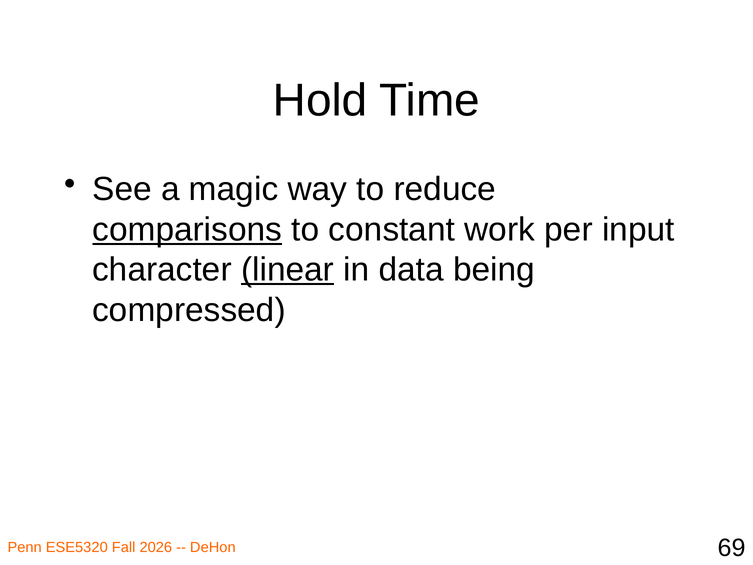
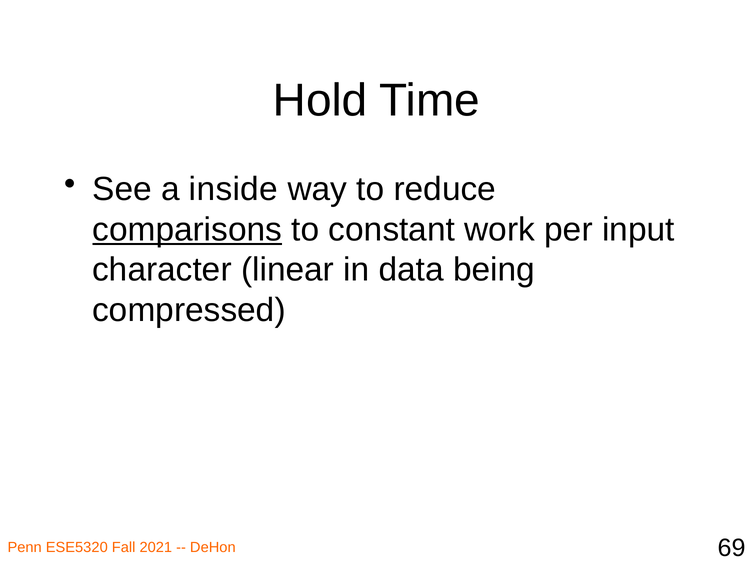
magic: magic -> inside (233, 189)
linear underline: present -> none (288, 270)
2026: 2026 -> 2021 (156, 547)
